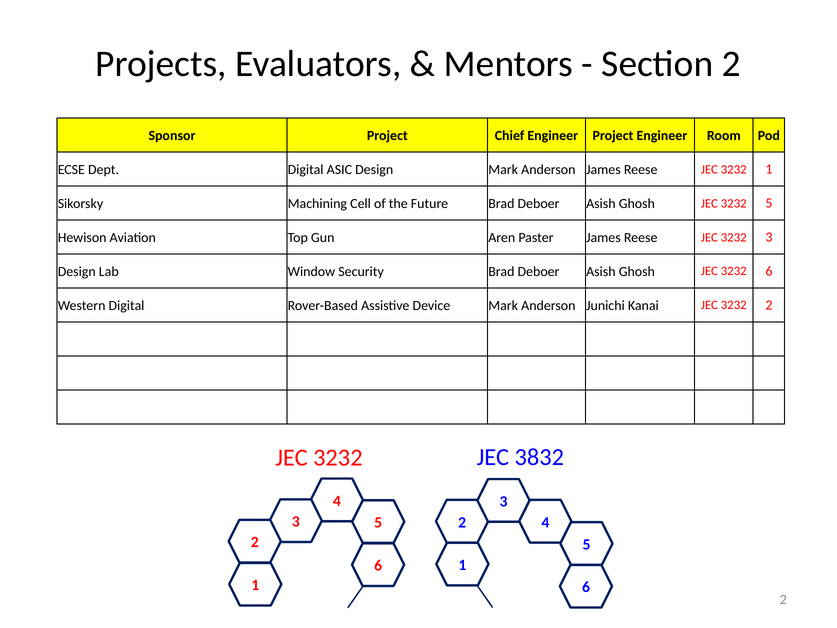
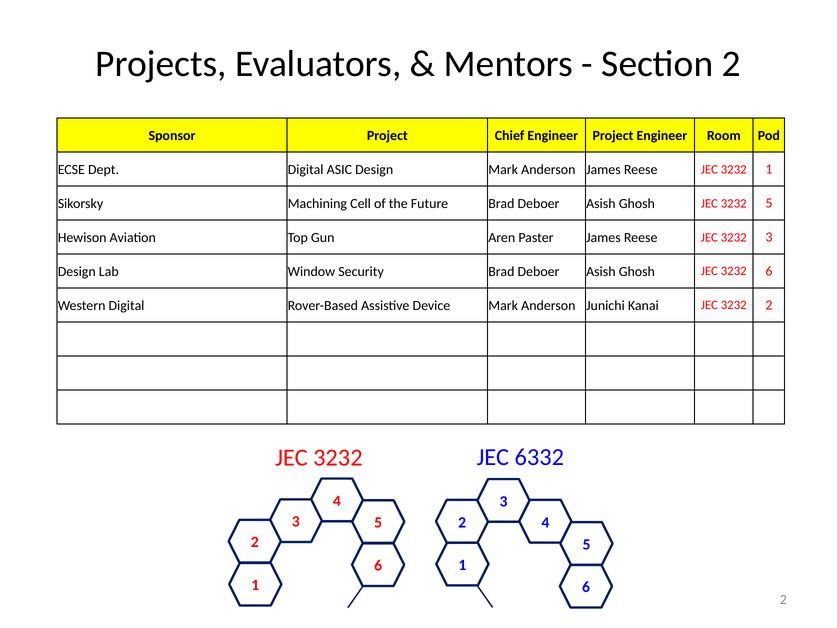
3832: 3832 -> 6332 (539, 457)
